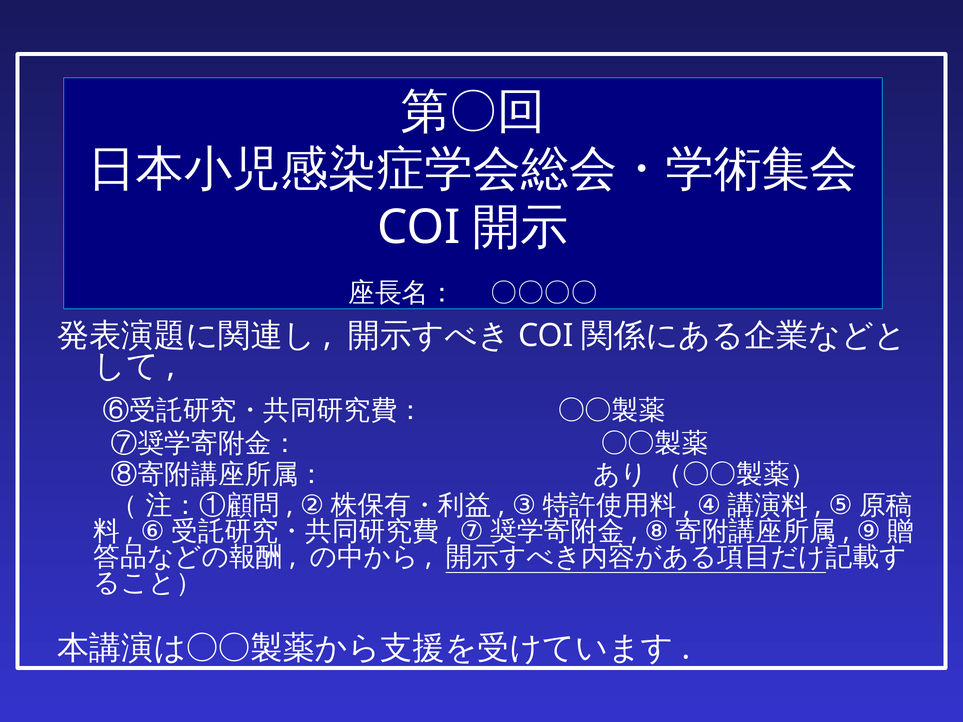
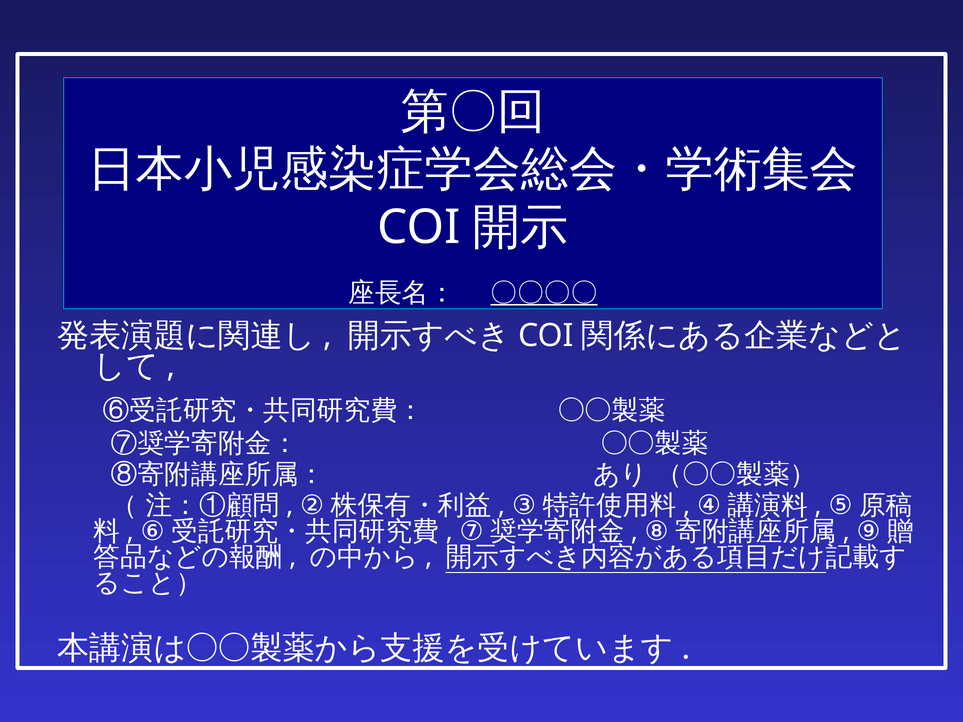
〇〇〇〇 underline: none -> present (544, 293)
